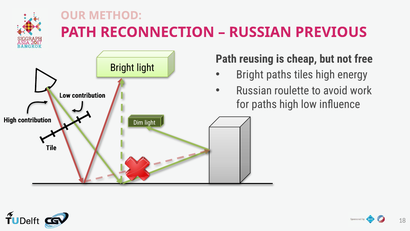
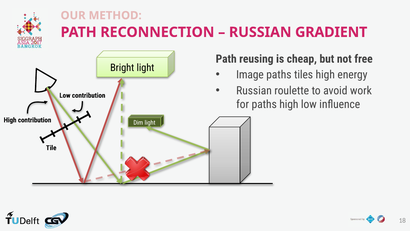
PREVIOUS: PREVIOUS -> GRADIENT (331, 32)
Bright: Bright -> Image (250, 75)
